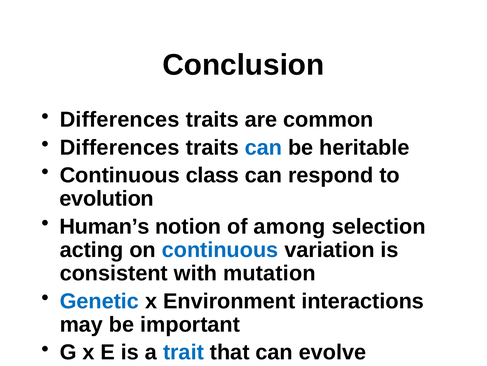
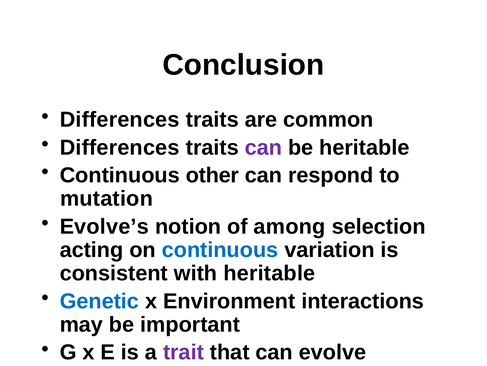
can colour: blue -> purple (263, 147)
class: class -> other (212, 175)
evolution: evolution -> mutation (106, 198)
Human’s: Human’s -> Evolve’s (104, 226)
with mutation: mutation -> heritable (269, 273)
trait colour: blue -> purple (183, 352)
